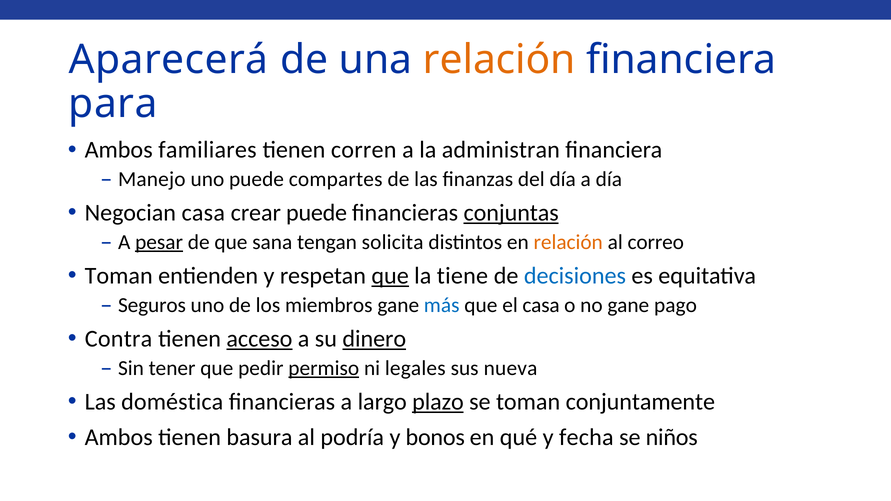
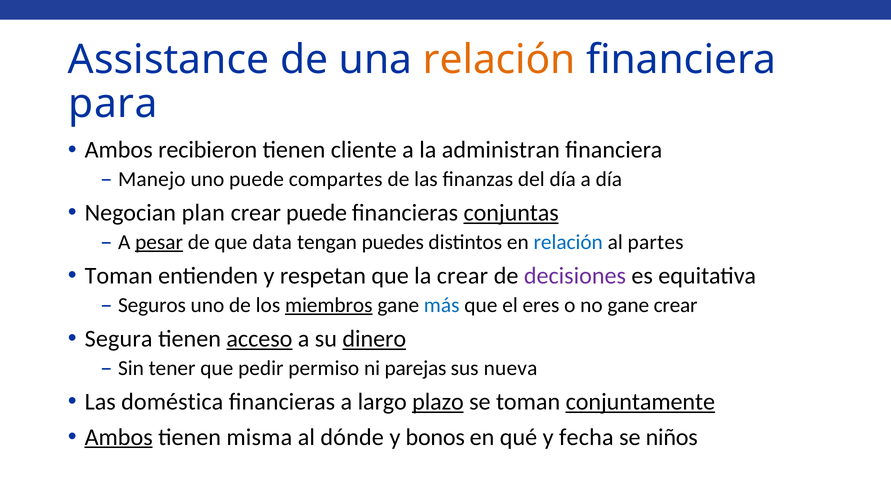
Aparecerá: Aparecerá -> Assistance (169, 60)
familiares: familiares -> recibieron (208, 150)
corren: corren -> cliente (364, 150)
Negocian casa: casa -> plan (203, 213)
sana: sana -> data (272, 242)
solicita: solicita -> puedes (393, 242)
relación colour: orange -> blue (568, 242)
correo: correo -> partes (656, 242)
que underline: present -> none (390, 276)
la tiene: tiene -> crear (462, 276)
decisiones colour: blue -> purple (575, 276)
miembros underline: none -> present (329, 305)
el casa: casa -> eres (541, 305)
gane pago: pago -> crear (676, 305)
Contra: Contra -> Segura (119, 339)
permiso underline: present -> none (324, 368)
legales: legales -> parejas (415, 368)
conjuntamente underline: none -> present (640, 402)
Ambos underline: none -> present (119, 437)
basura: basura -> misma (259, 437)
podría: podría -> dónde (352, 437)
